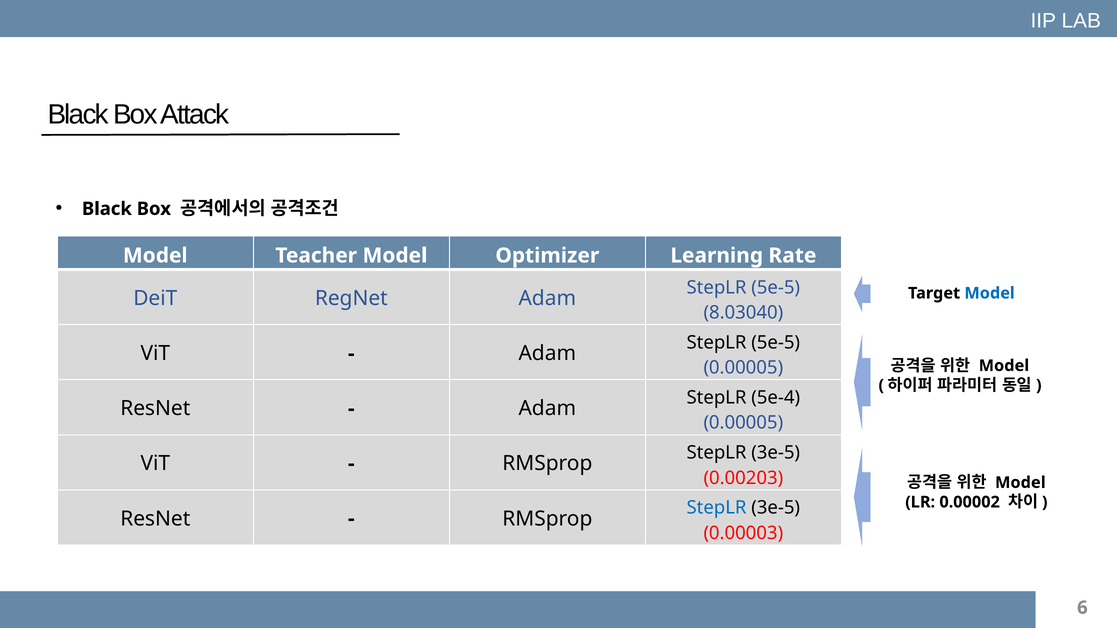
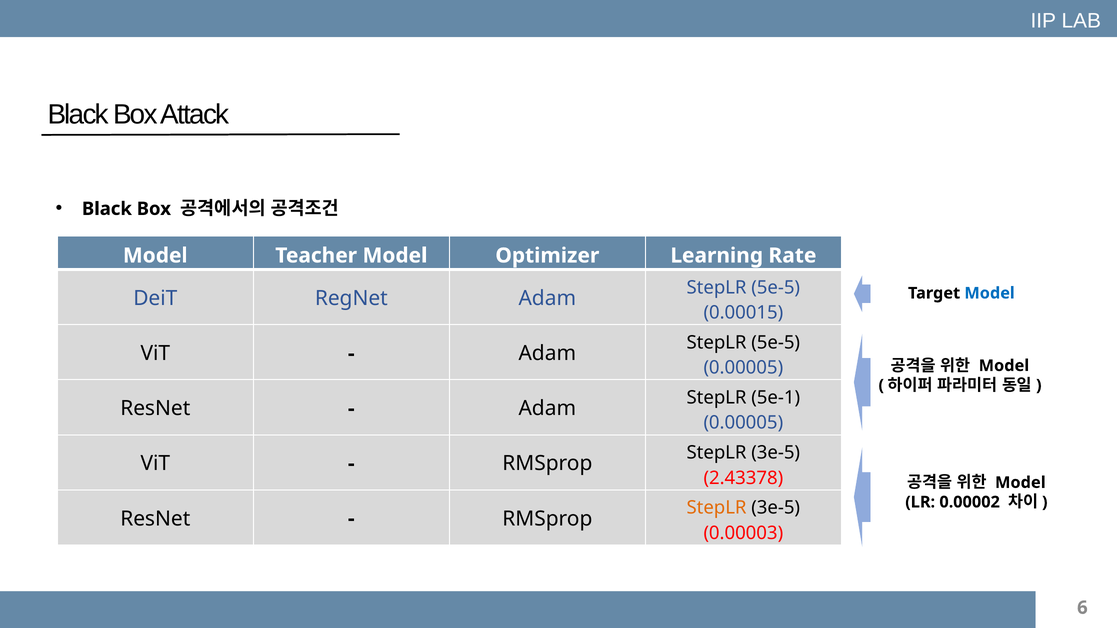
8.03040: 8.03040 -> 0.00015 (743, 313)
5e-4: 5e-4 -> 5e-1 (776, 398)
0.00203: 0.00203 -> 2.43378 (743, 478)
StepLR colour: blue -> orange (717, 508)
